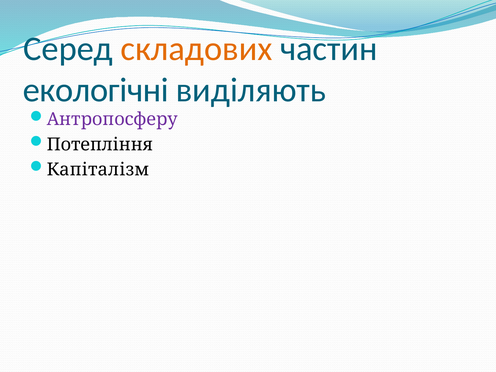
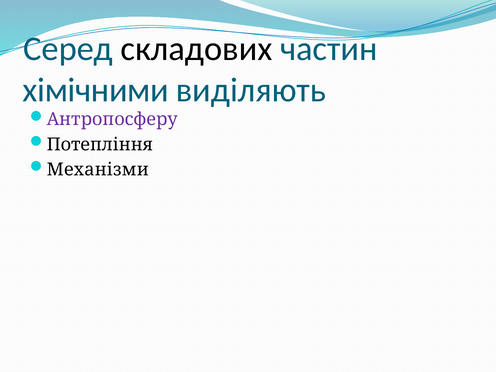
складових colour: orange -> black (196, 49)
екологічні: екологічні -> хімічними (96, 90)
Капіталізм: Капіталізм -> Механізми (98, 170)
